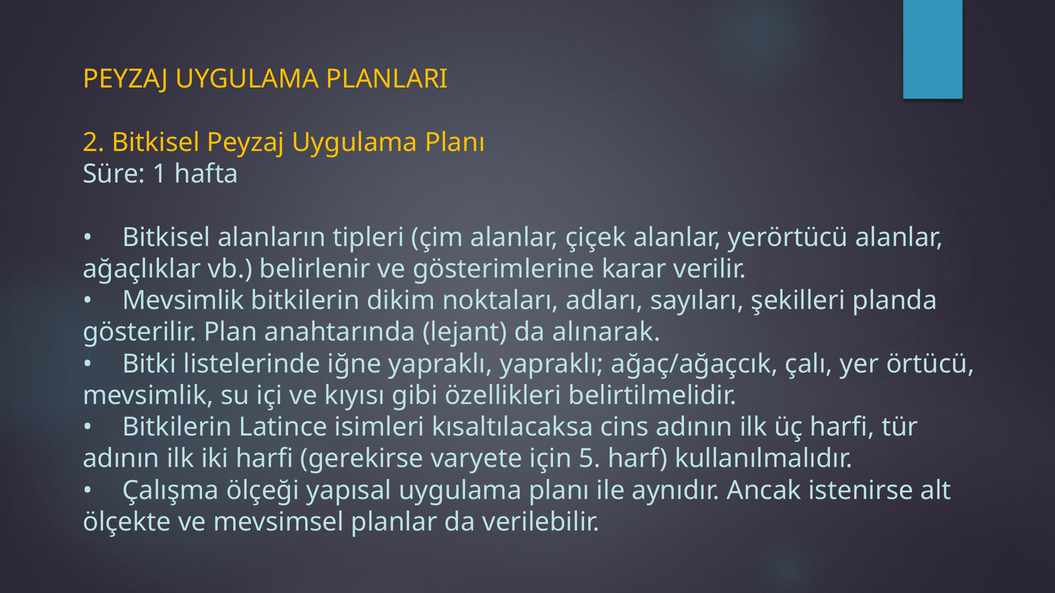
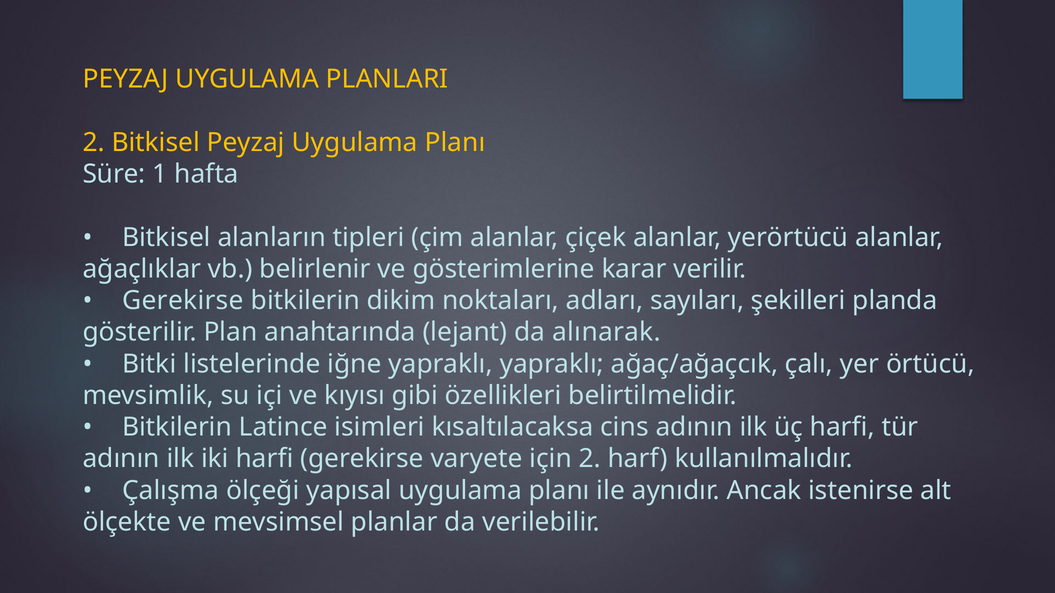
Mevsimlik: Mevsimlik -> Gerekirse (183, 301)
için 5: 5 -> 2 (590, 459)
